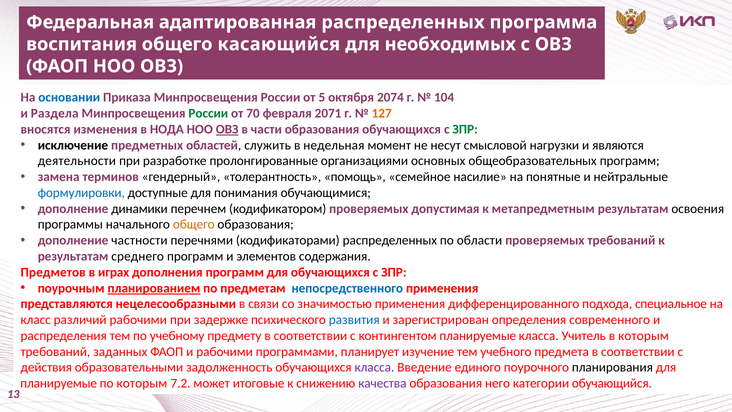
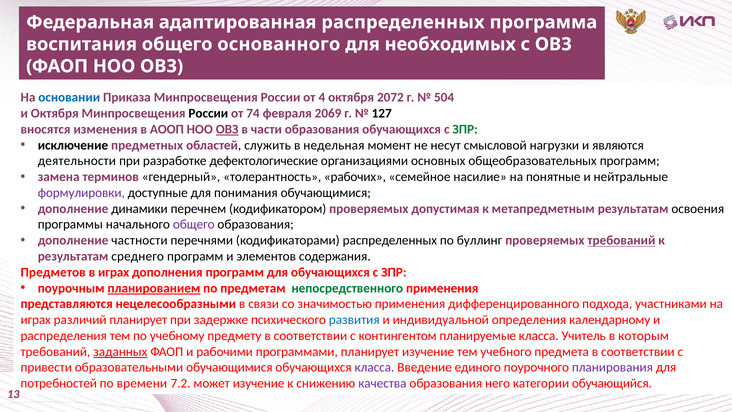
касающийся: касающийся -> основанного (279, 44)
5: 5 -> 4 (322, 97)
2074: 2074 -> 2072 (390, 97)
104: 104 -> 504 (444, 97)
и Раздела: Раздела -> Октября (55, 113)
России colour: green -> black (208, 113)
70: 70 -> 74 (253, 113)
2071: 2071 -> 2069 (328, 113)
127 colour: orange -> black (382, 113)
НОДА: НОДА -> АООП (167, 129)
пролонгированные: пролонгированные -> дефектологические (264, 161)
помощь: помощь -> рабочих (355, 177)
формулировки colour: blue -> purple (81, 193)
общего colour: orange -> purple (194, 224)
области: области -> буллинг (480, 240)
требований underline: none -> present (621, 240)
непосредственного colour: blue -> green (347, 288)
специальное: специальное -> участниками (671, 304)
класс: класс -> играх (36, 320)
различий рабочими: рабочими -> планирует (138, 320)
зарегистрирован: зарегистрирован -> индивидуальной (441, 320)
современного: современного -> календарному (610, 320)
заданных underline: none -> present (120, 352)
действия: действия -> привести (46, 367)
образовательными задолженность: задолженность -> обучающимися (229, 367)
планирования colour: black -> purple (612, 367)
планируемые: планируемые -> потребностей (59, 383)
по которым: которым -> времени (142, 383)
может итоговые: итоговые -> изучение (259, 383)
